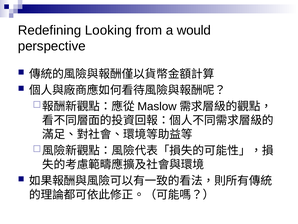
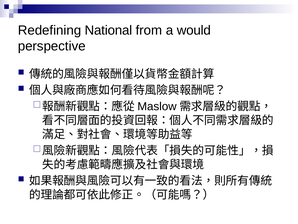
Looking: Looking -> National (109, 30)
